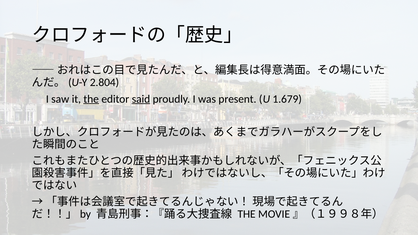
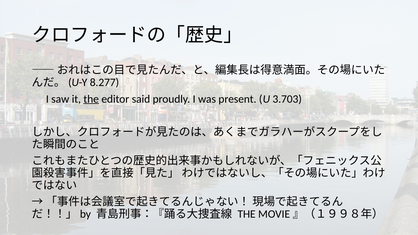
2.804: 2.804 -> 8.277 (104, 82)
said underline: present -> none (141, 99)
1.679: 1.679 -> 3.703 (287, 99)
